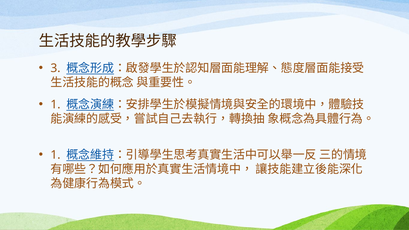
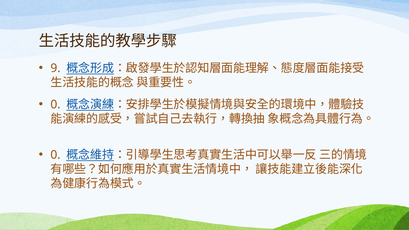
3: 3 -> 9 (55, 68)
1: 1 -> 0 (55, 105)
1: 1 -> 0 (55, 155)
